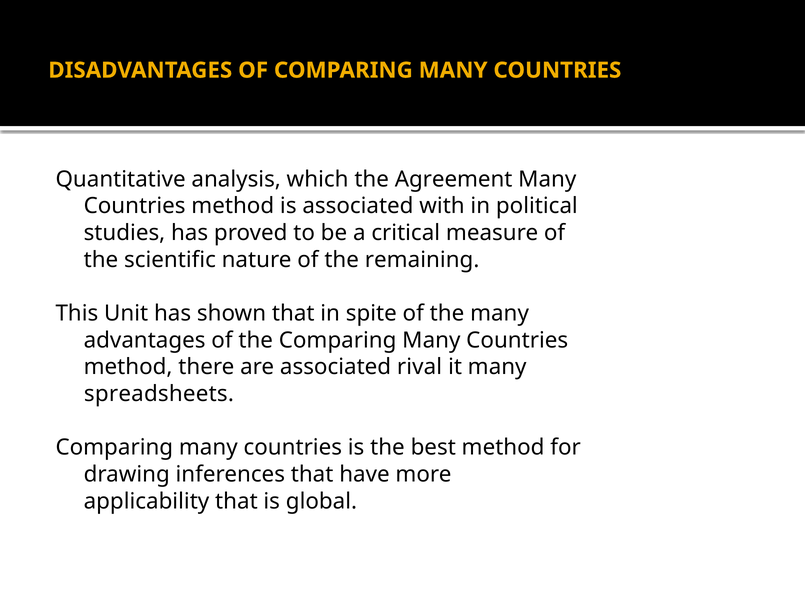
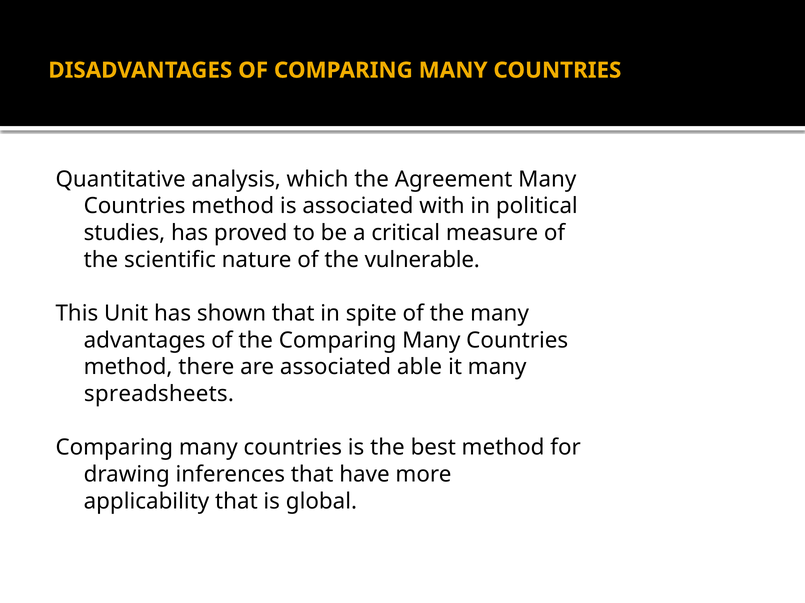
remaining: remaining -> vulnerable (422, 260)
rival: rival -> able (419, 367)
